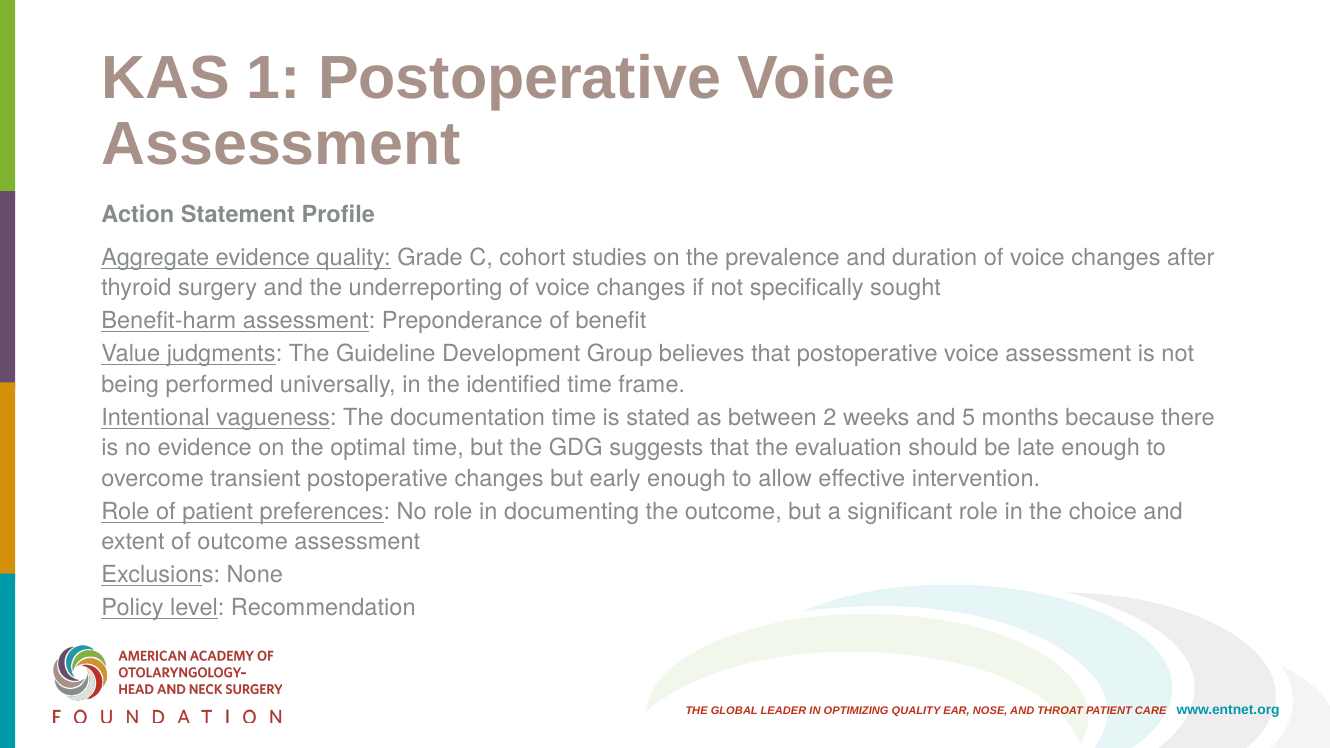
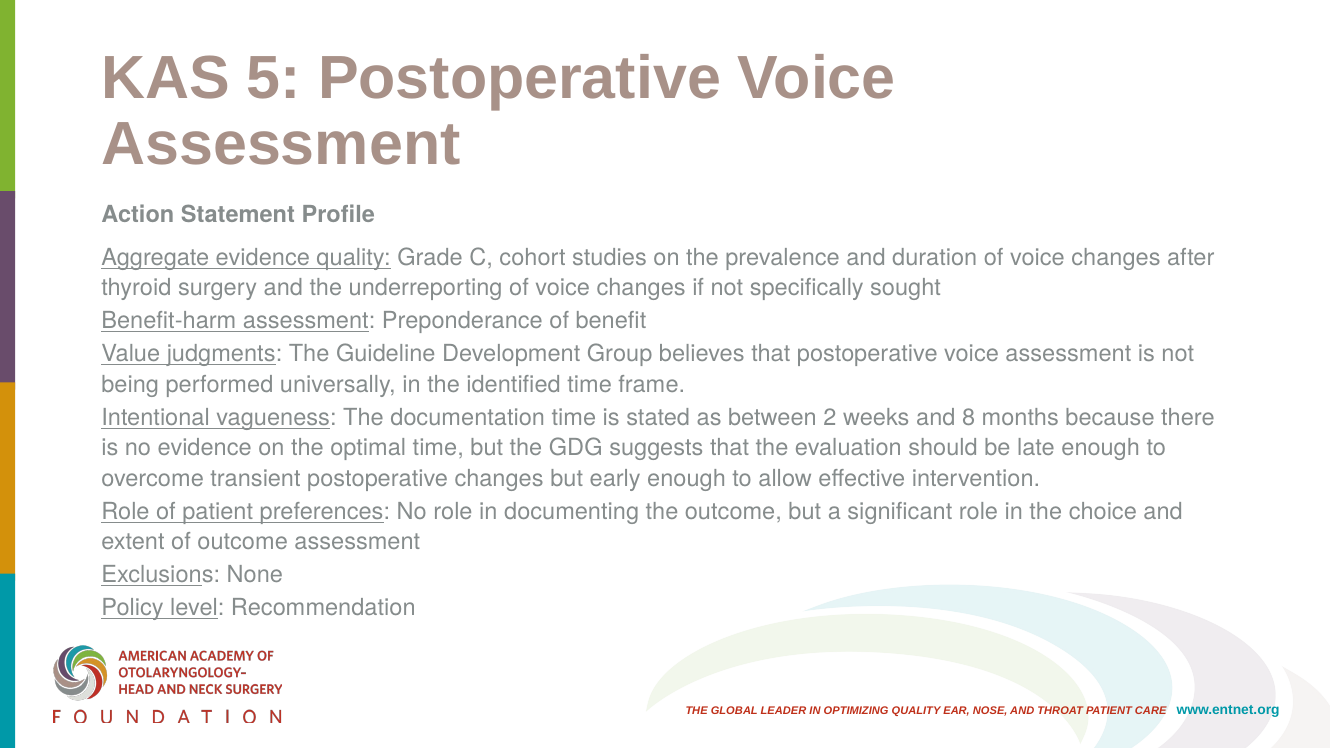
1: 1 -> 5 (274, 79)
5: 5 -> 8 (969, 417)
